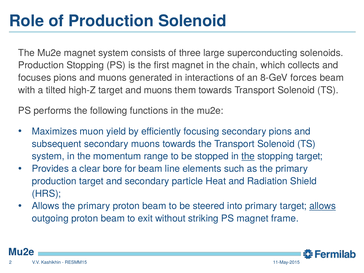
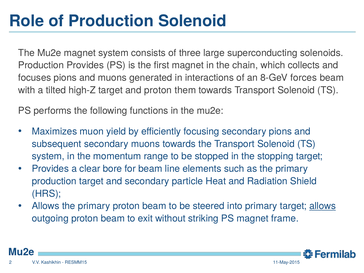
Production Stopping: Stopping -> Provides (85, 65)
target and muons: muons -> proton (158, 90)
the underline: present -> none (248, 156)
